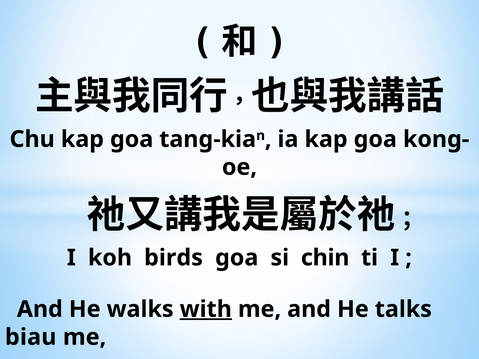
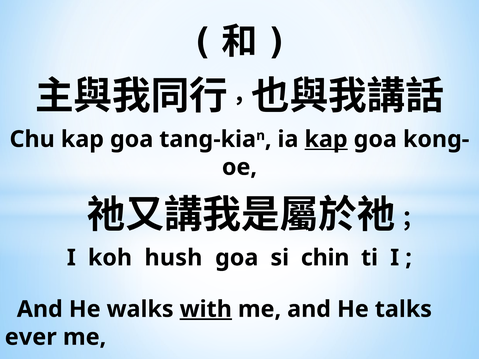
kap underline: none -> present (326, 139)
birds: birds -> hush (173, 258)
biau: biau -> ever (31, 337)
